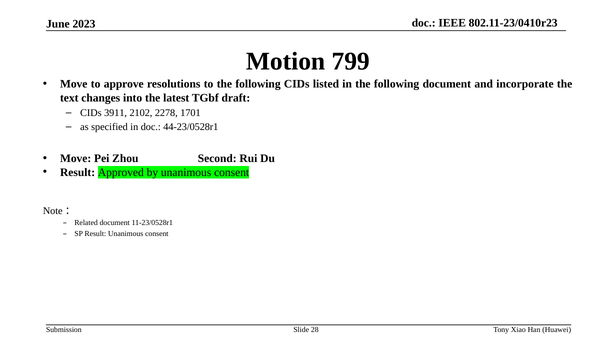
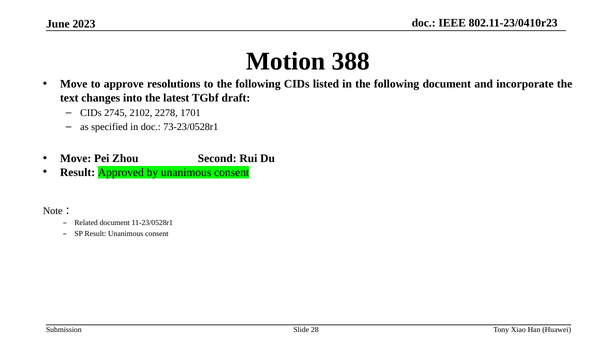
799: 799 -> 388 (351, 61)
3911: 3911 -> 2745 (116, 113)
44-23/0528r1: 44-23/0528r1 -> 73-23/0528r1 (191, 127)
